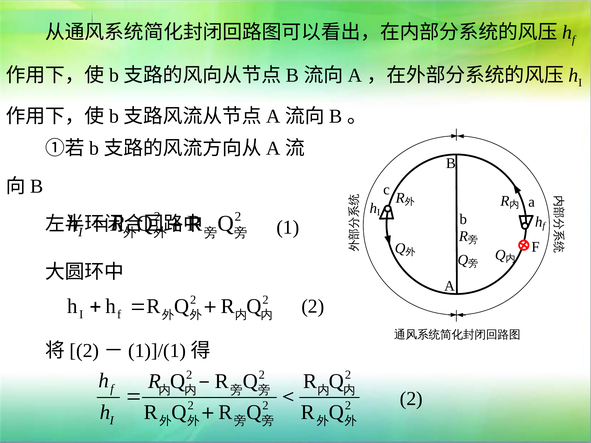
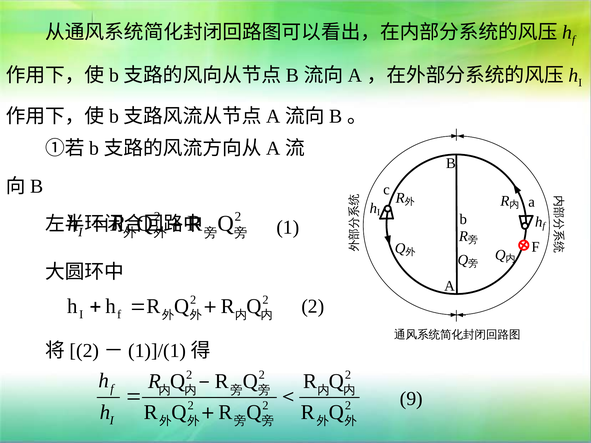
2: 2 -> 9 (411, 399)
